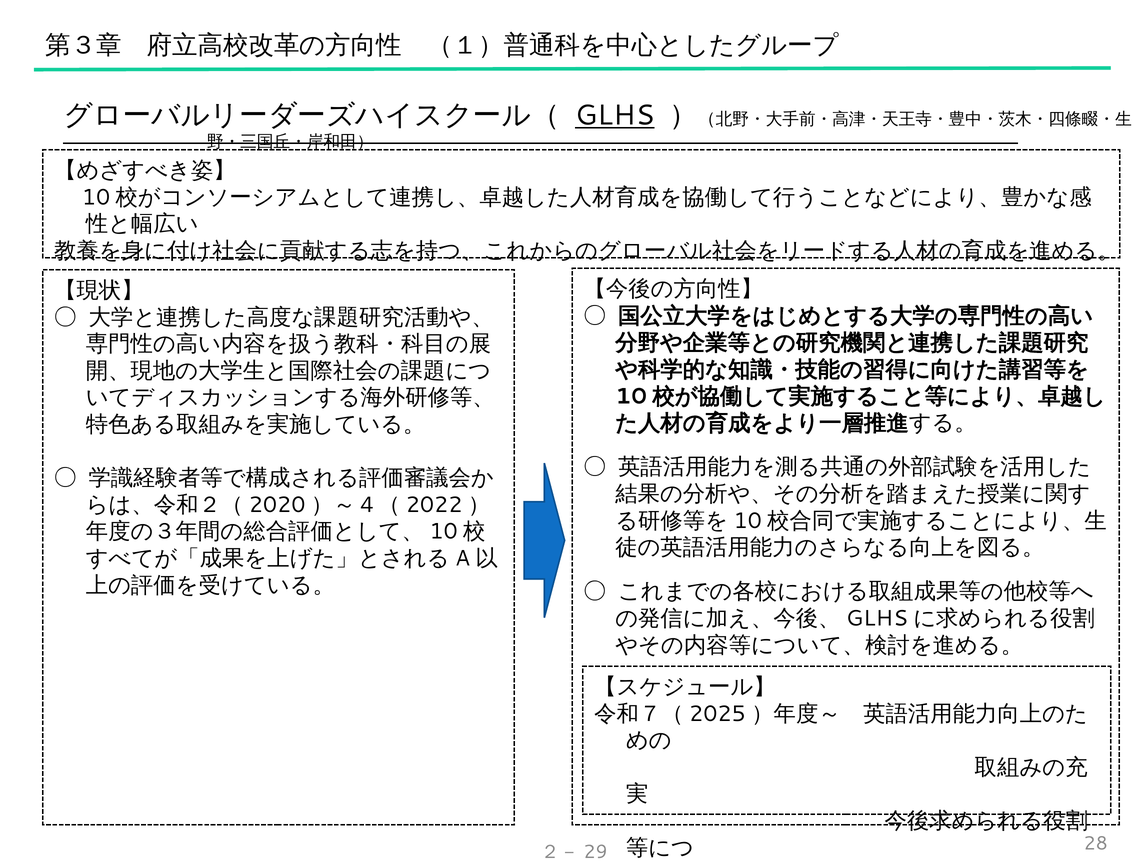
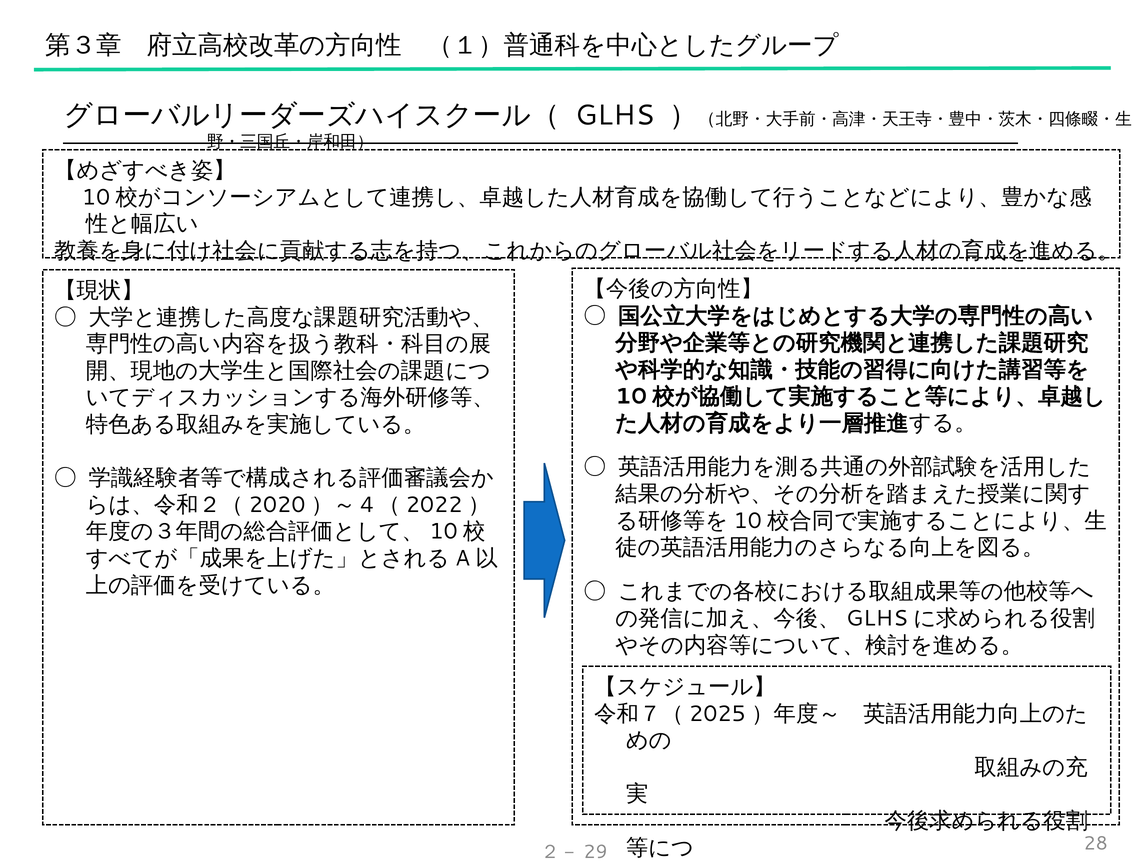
GLHS underline: present -> none (615, 115)
